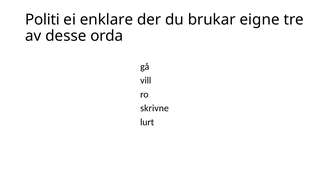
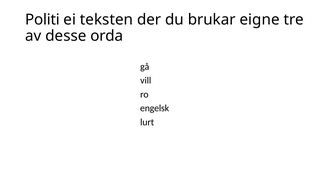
enklare: enklare -> teksten (106, 20)
skrivne: skrivne -> engelsk (155, 108)
